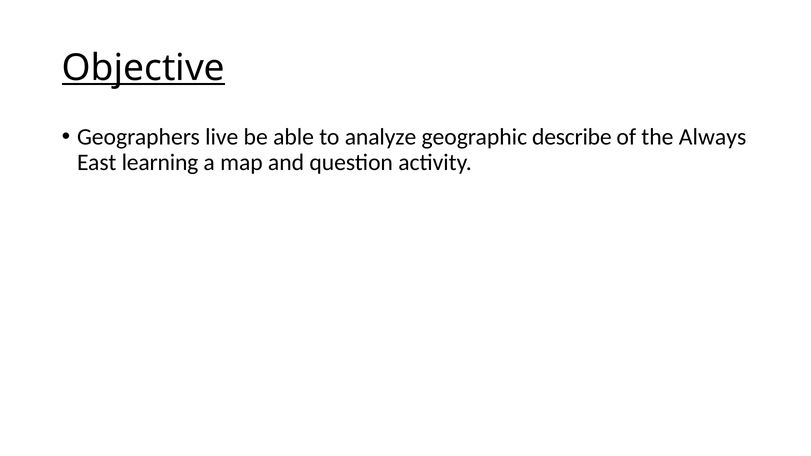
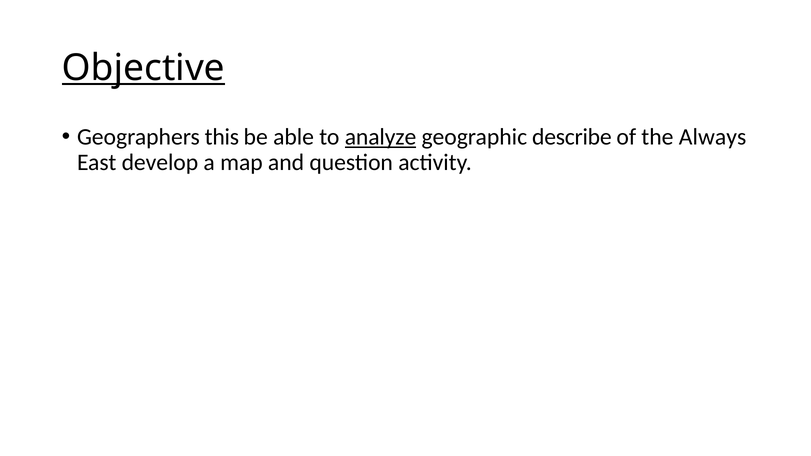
live: live -> this (222, 137)
analyze underline: none -> present (381, 137)
learning: learning -> develop (160, 163)
